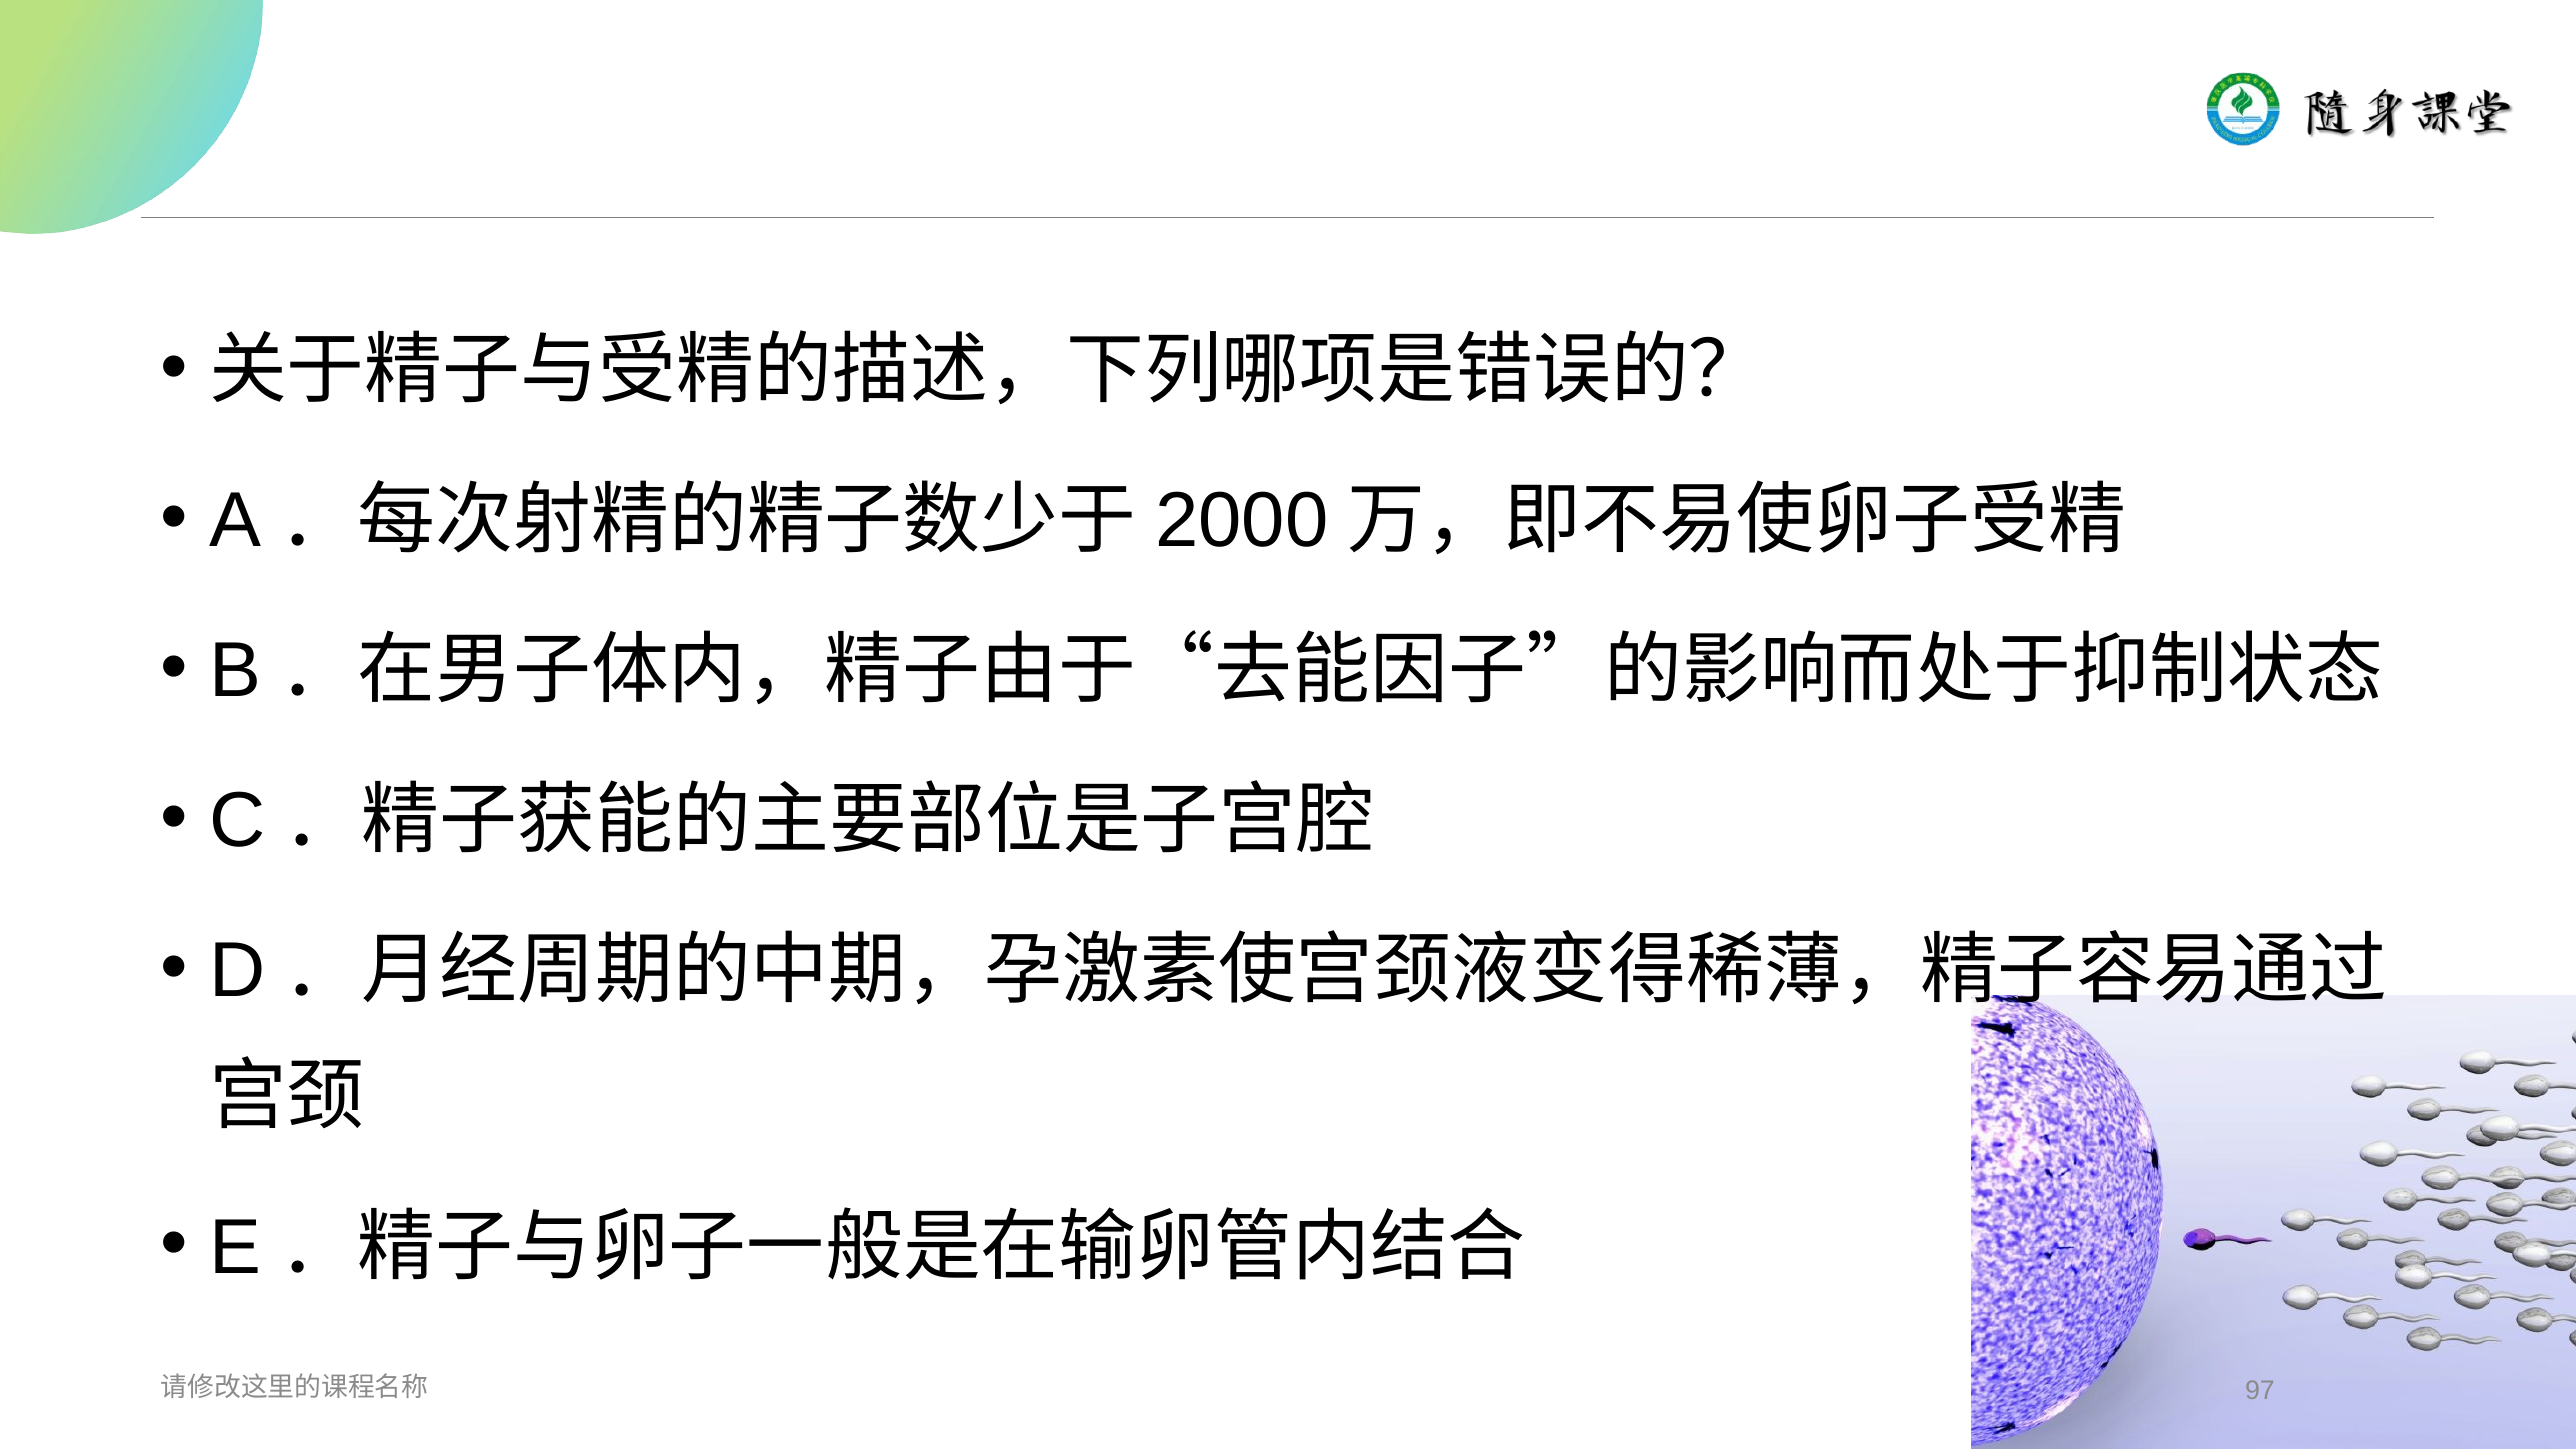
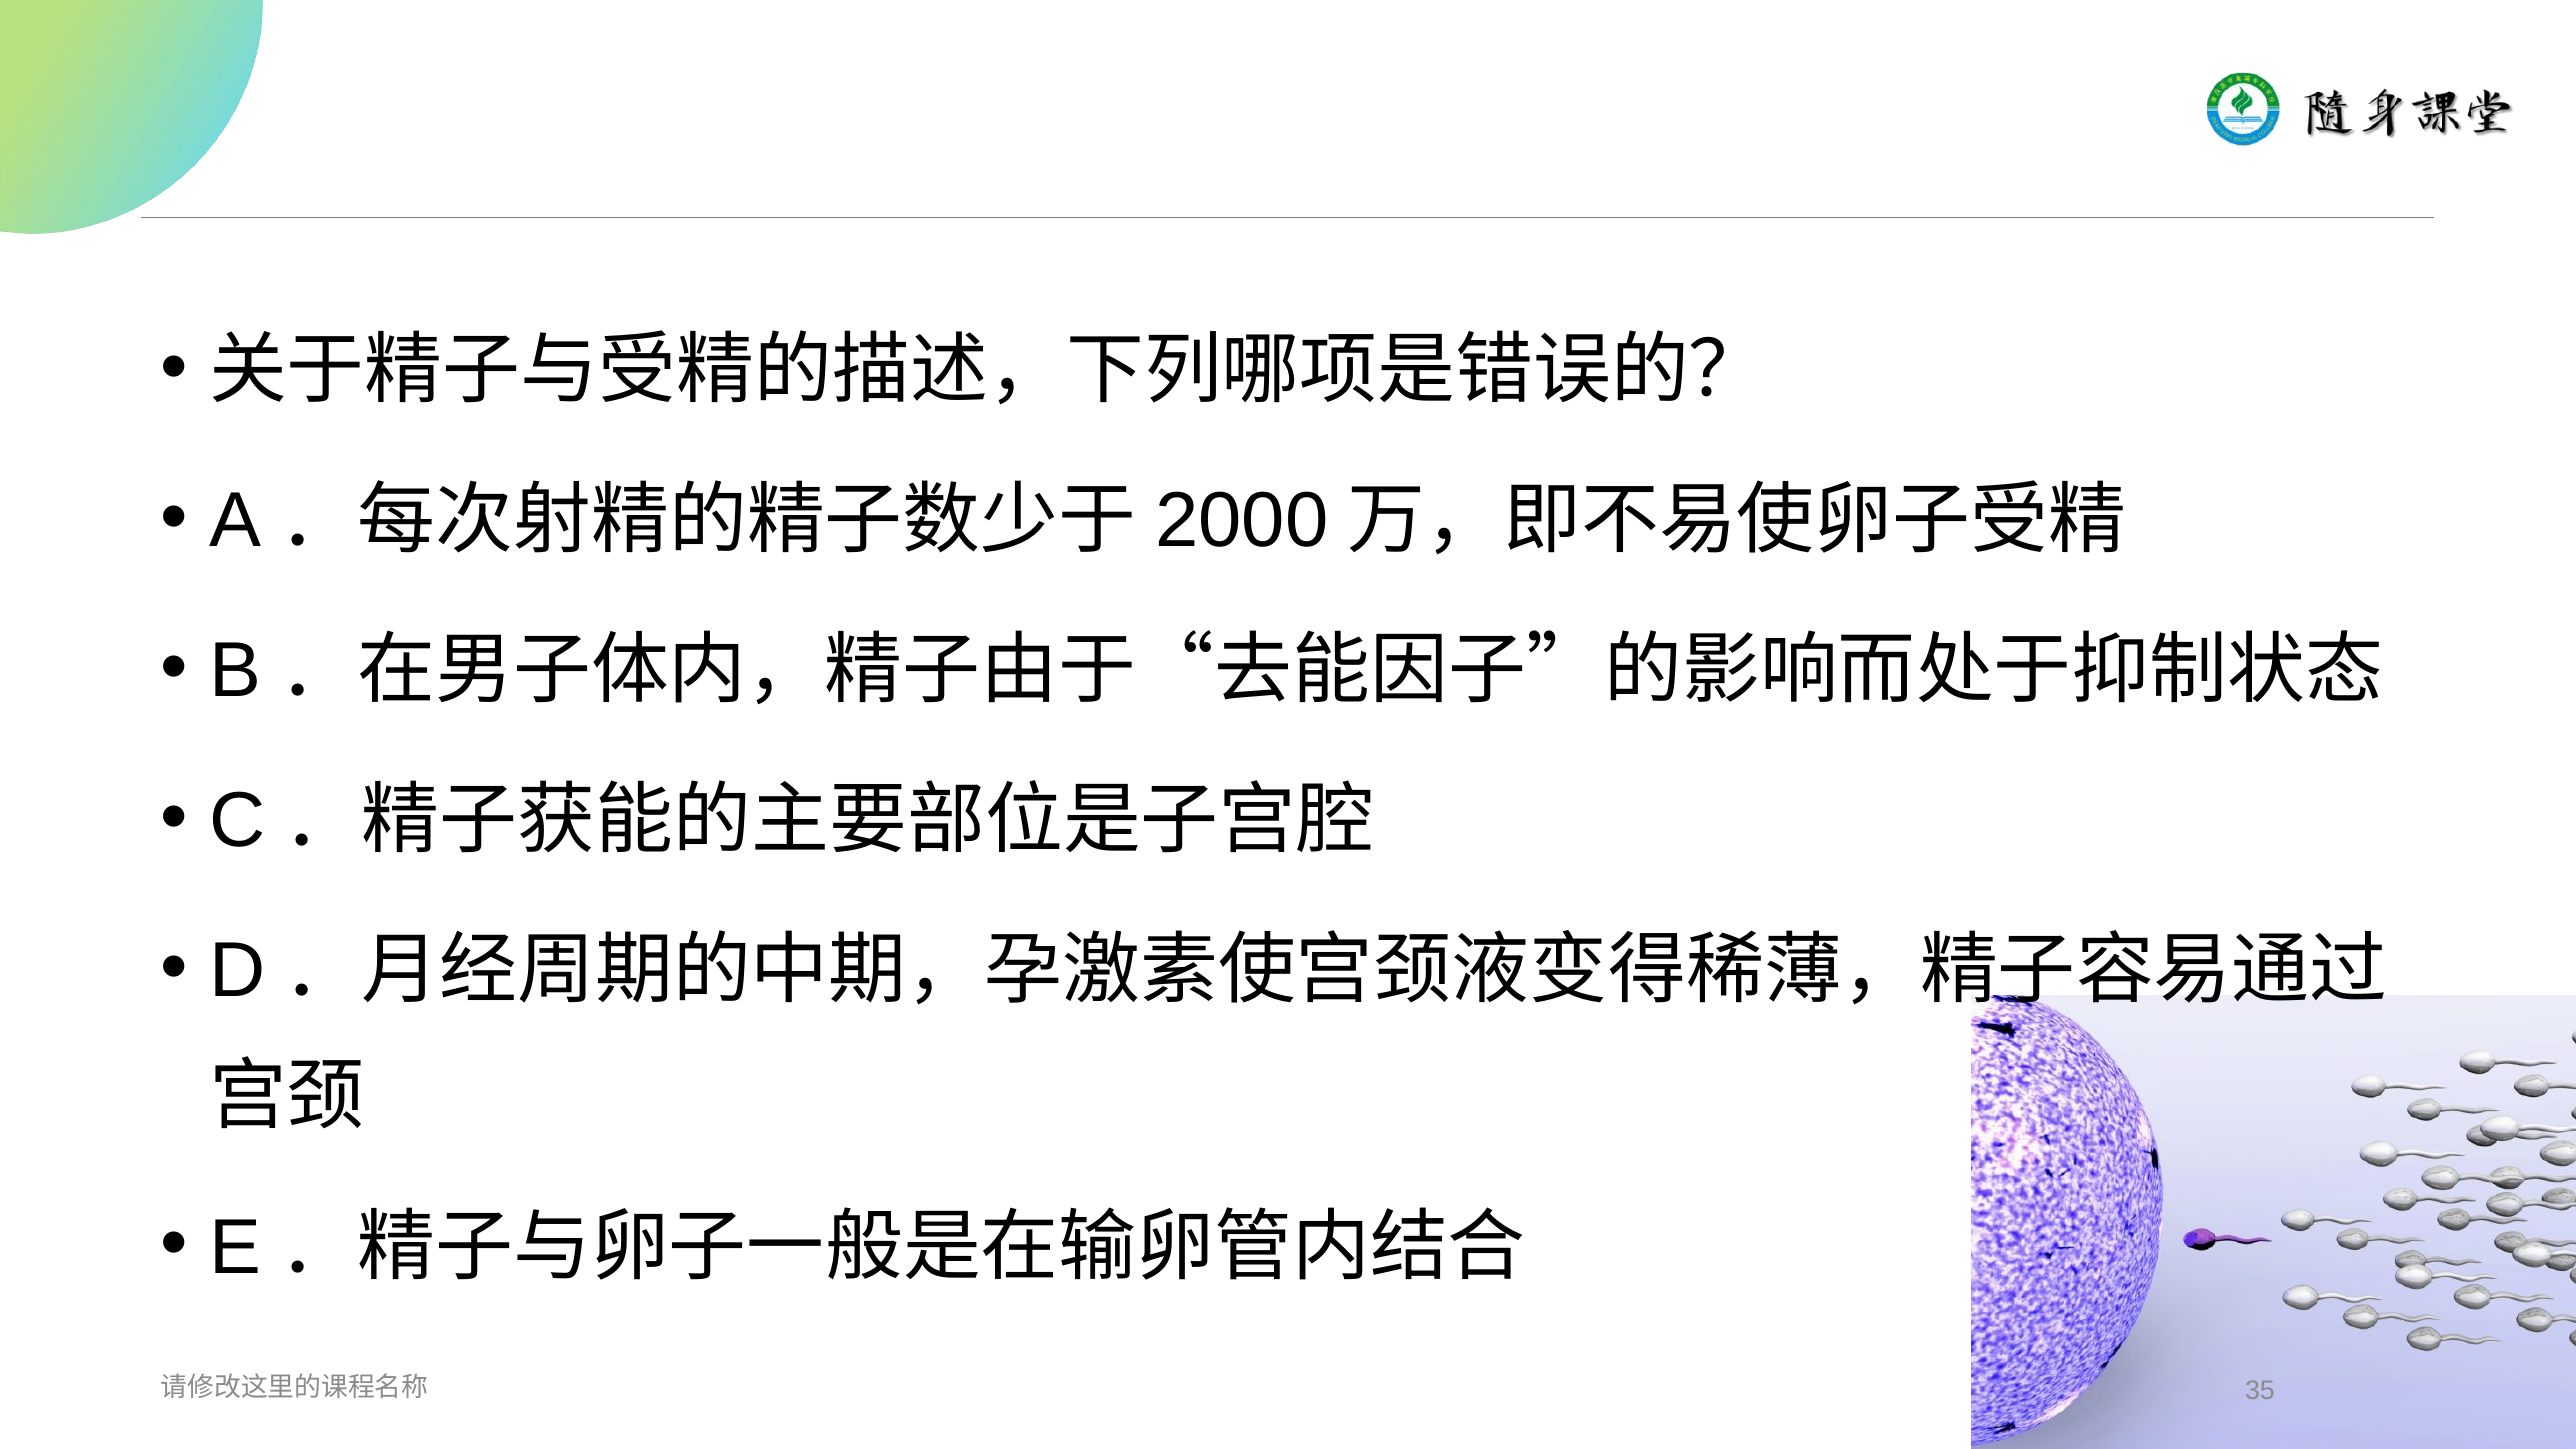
97: 97 -> 35 (2260, 1391)
